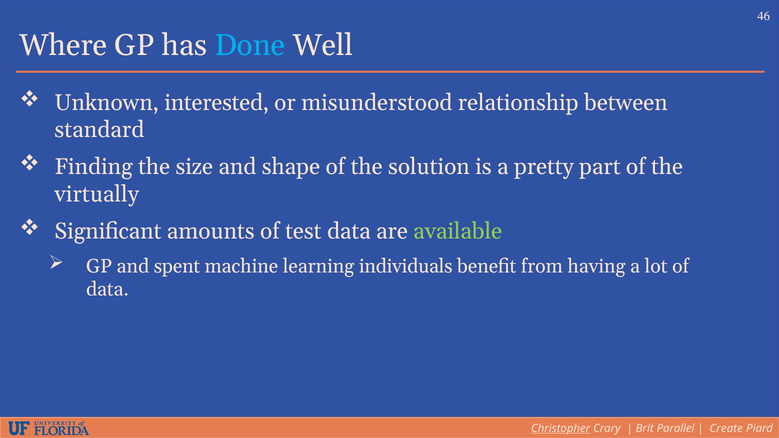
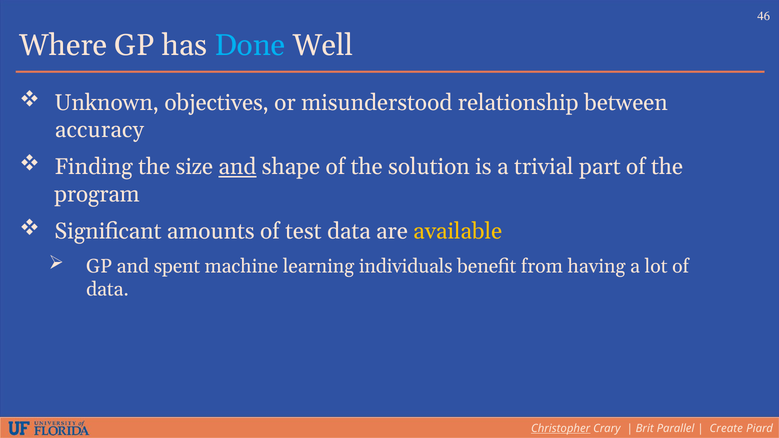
interested: interested -> objectives (217, 103)
standard: standard -> accuracy (99, 130)
and underline: none -> present (237, 167)
pretty: pretty -> trivial (544, 167)
virtually: virtually -> program (97, 194)
available colour: light green -> yellow (458, 231)
